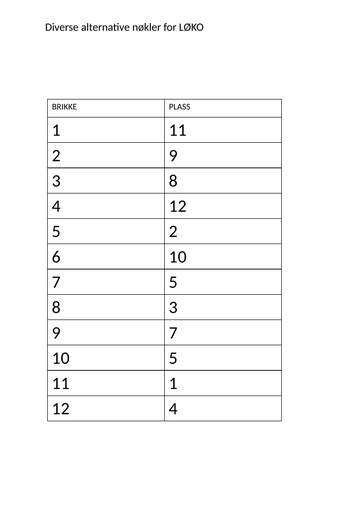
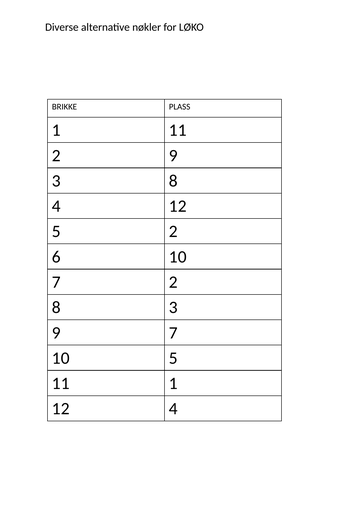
7 5: 5 -> 2 (173, 282)
